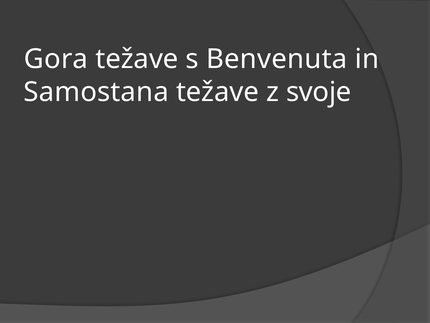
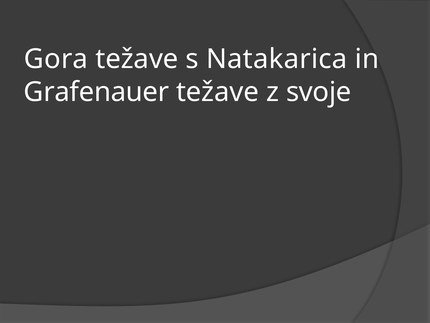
Benvenuta: Benvenuta -> Natakarica (277, 59)
Samostana: Samostana -> Grafenauer (96, 92)
